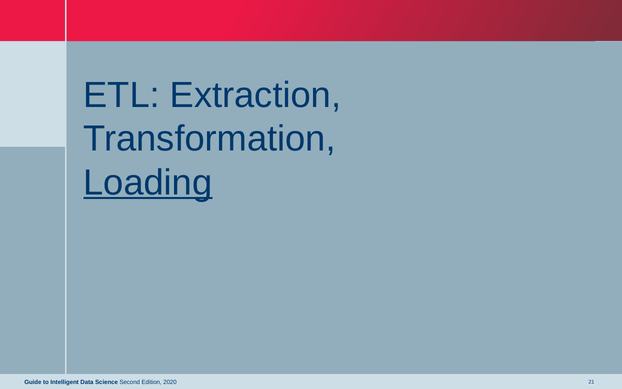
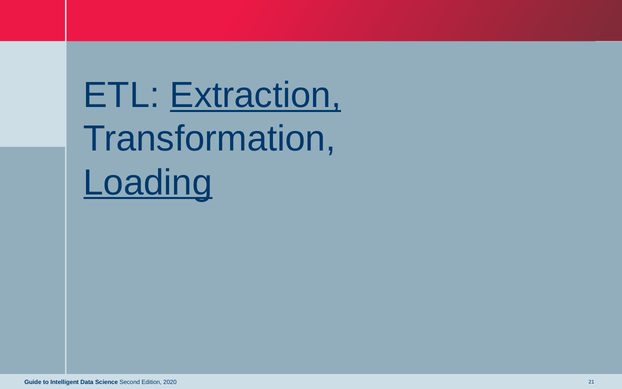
Extraction underline: none -> present (255, 95)
